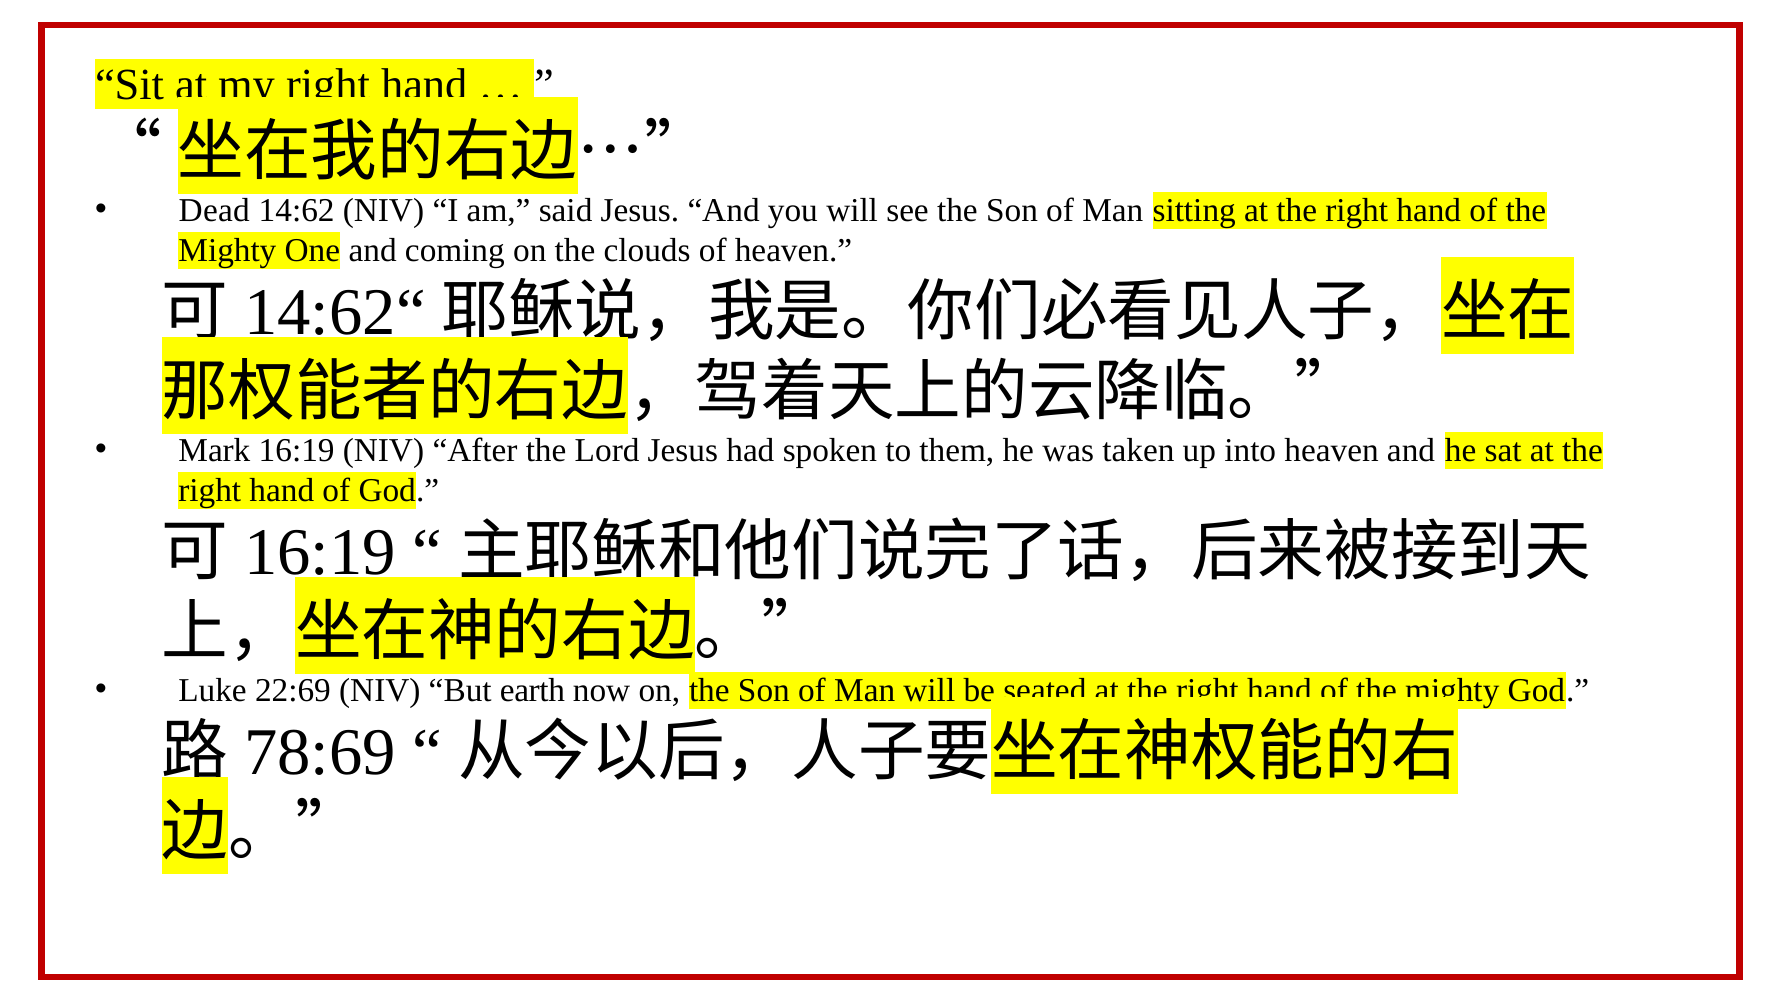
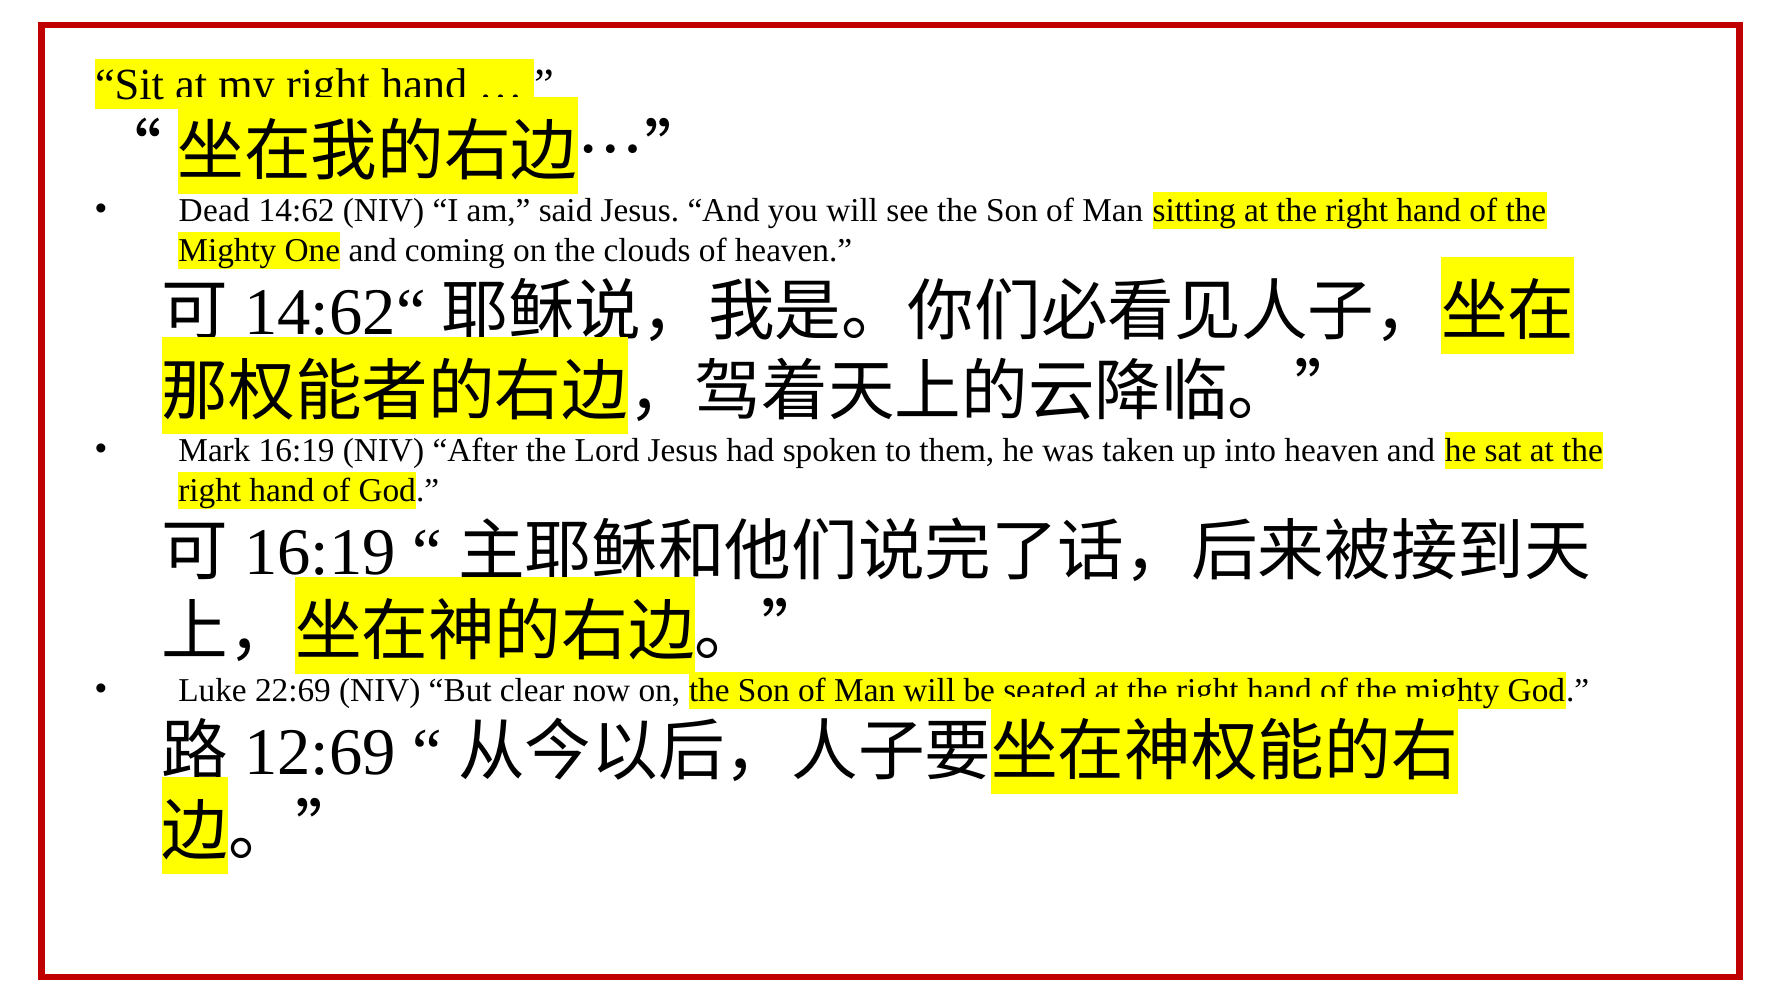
earth: earth -> clear (532, 690)
78:69: 78:69 -> 12:69 (320, 752)
